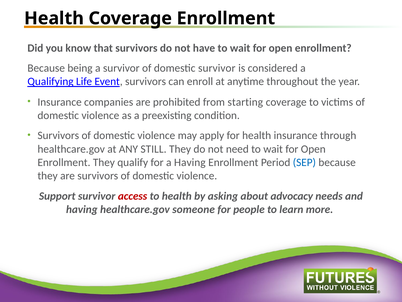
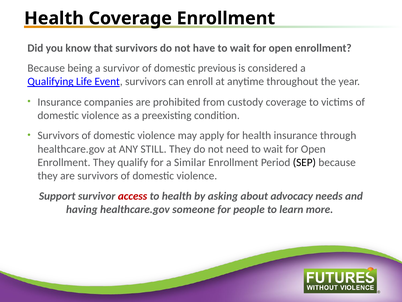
domestic survivor: survivor -> previous (217, 68)
starting: starting -> custody (245, 102)
a Having: Having -> Similar (190, 162)
SEP colour: blue -> black (304, 162)
